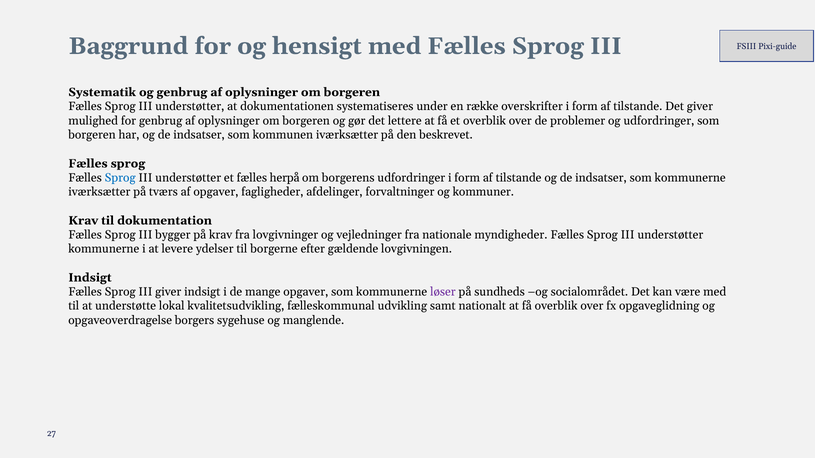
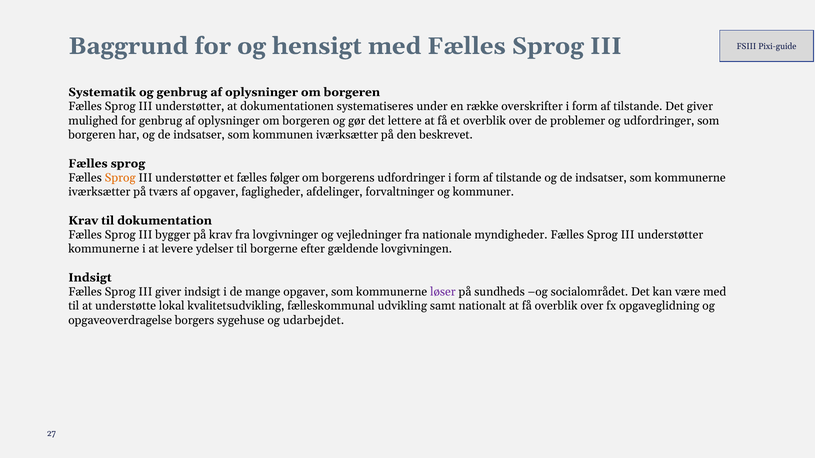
Sprog colour: blue -> orange (120, 178)
herpå: herpå -> følger (285, 178)
manglende: manglende -> udarbejdet (313, 321)
